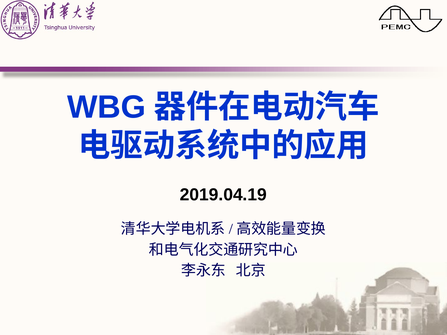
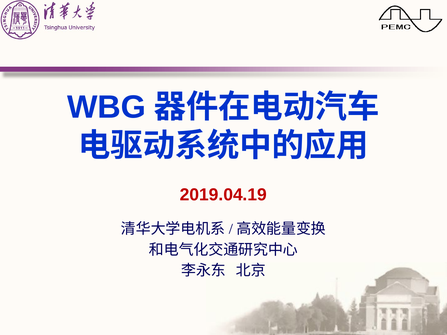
2019.04.19 colour: black -> red (223, 195)
